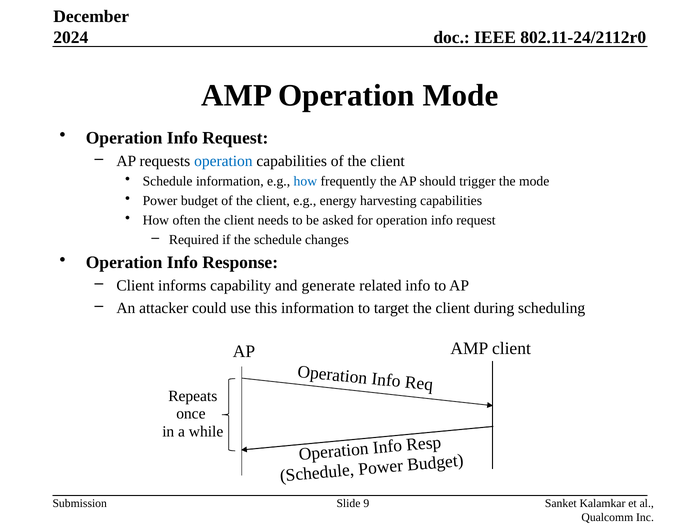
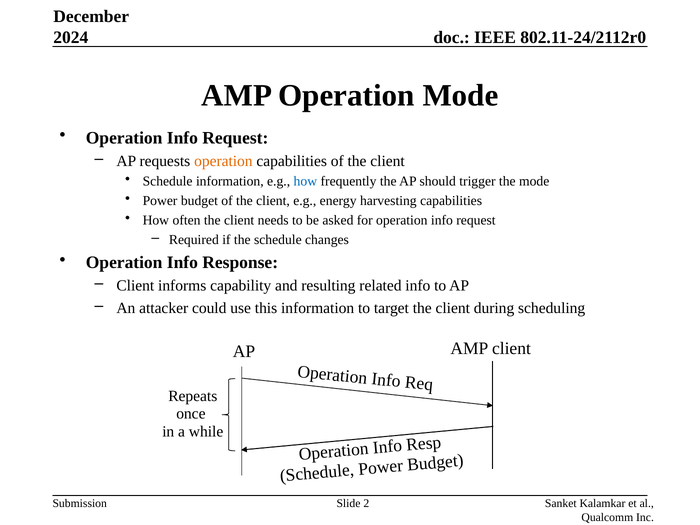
operation colour: blue -> orange (223, 161)
generate: generate -> resulting (328, 286)
9: 9 -> 2 (366, 504)
